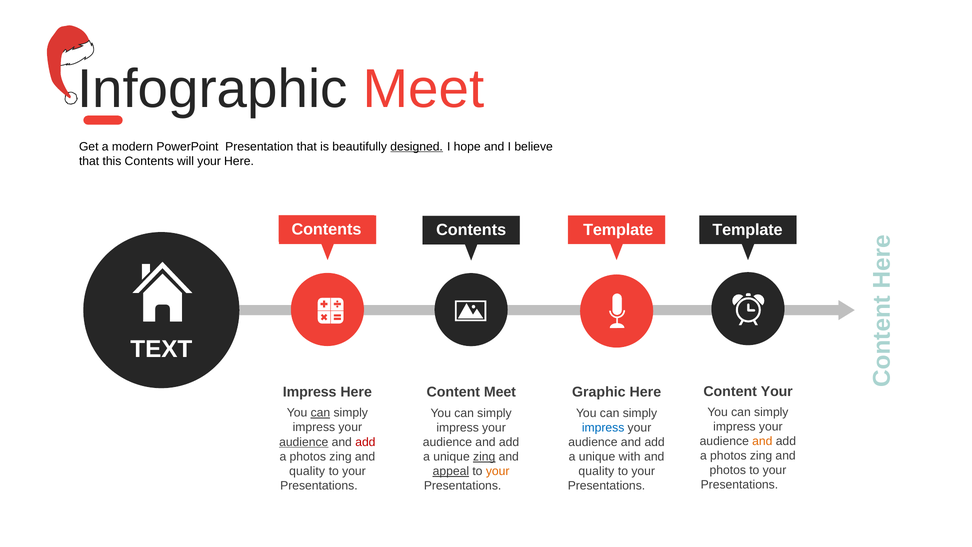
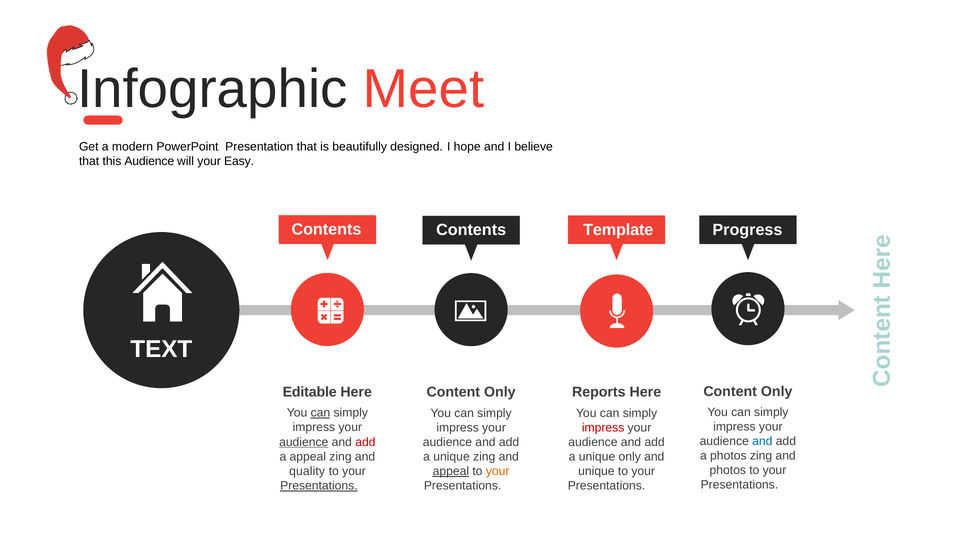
designed underline: present -> none (417, 147)
this Contents: Contents -> Audience (149, 161)
your Here: Here -> Easy (239, 161)
Template: Template -> Progress (747, 230)
Your: Your -> Only (777, 391)
Impress: Impress -> Editable (310, 392)
Meet: Meet -> Only (500, 392)
Graphic: Graphic -> Reports (599, 392)
impress colour: blue -> red (603, 427)
and colour: orange -> blue (762, 441)
photos: photos -> appeal (308, 456)
zing underline: present -> none (484, 457)
unique with: with -> only (630, 457)
quality: quality -> unique (596, 471)
Presentations underline: none -> present (319, 486)
